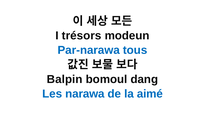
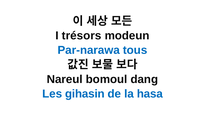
Balpin: Balpin -> Nareul (65, 79)
narawa: narawa -> gihasin (85, 94)
aimé: aimé -> hasa (150, 94)
